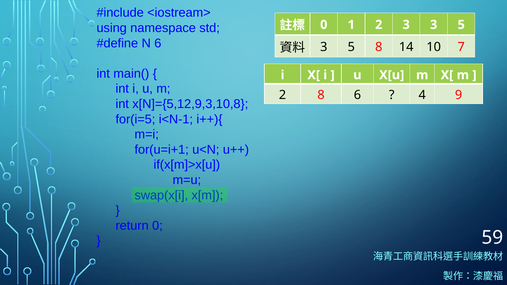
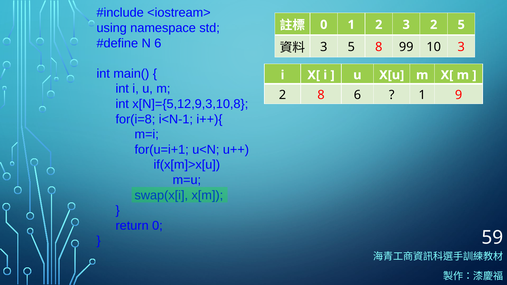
3 3: 3 -> 2 (434, 25)
14: 14 -> 99 (406, 47)
10 7: 7 -> 3 (461, 47)
4: 4 -> 1 (422, 95)
for(i=5: for(i=5 -> for(i=8 (135, 119)
